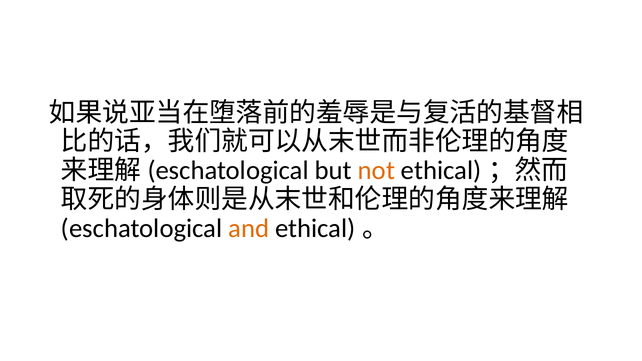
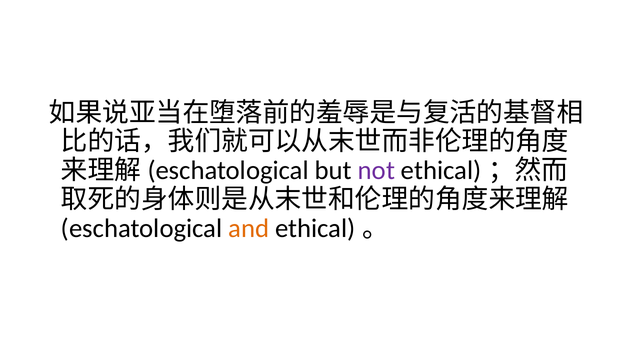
not colour: orange -> purple (376, 171)
